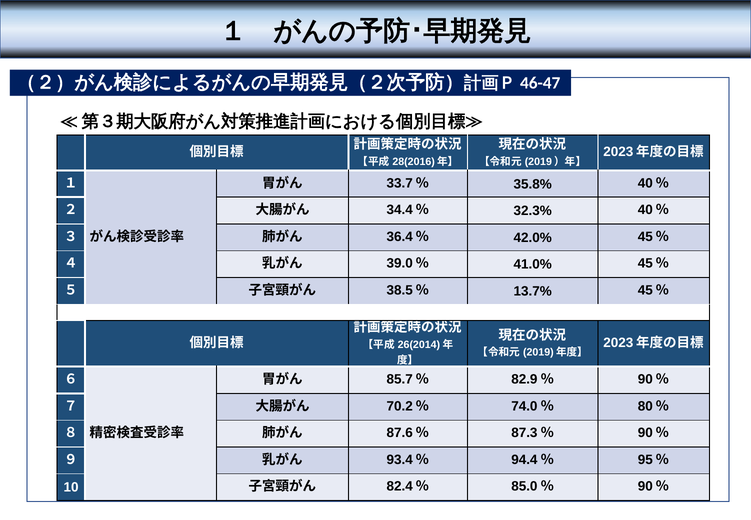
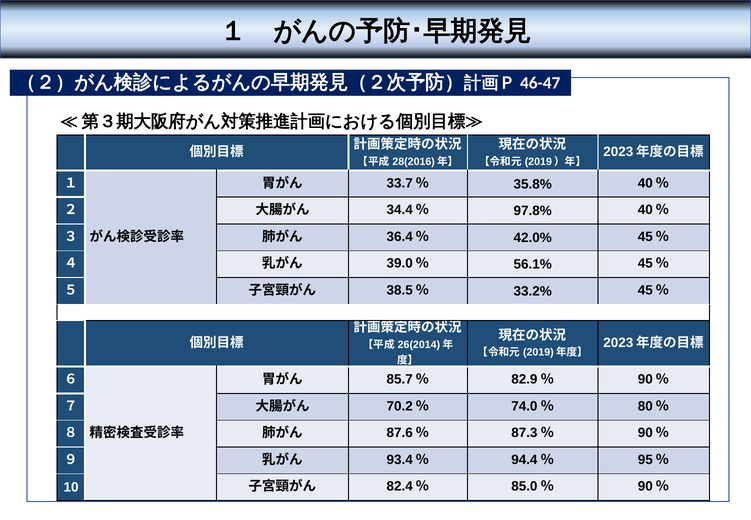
32.3%: 32.3% -> 97.8% (533, 211)
41.0%: 41.0% -> 56.1% (533, 264)
13.7%: 13.7% -> 33.2% (533, 291)
